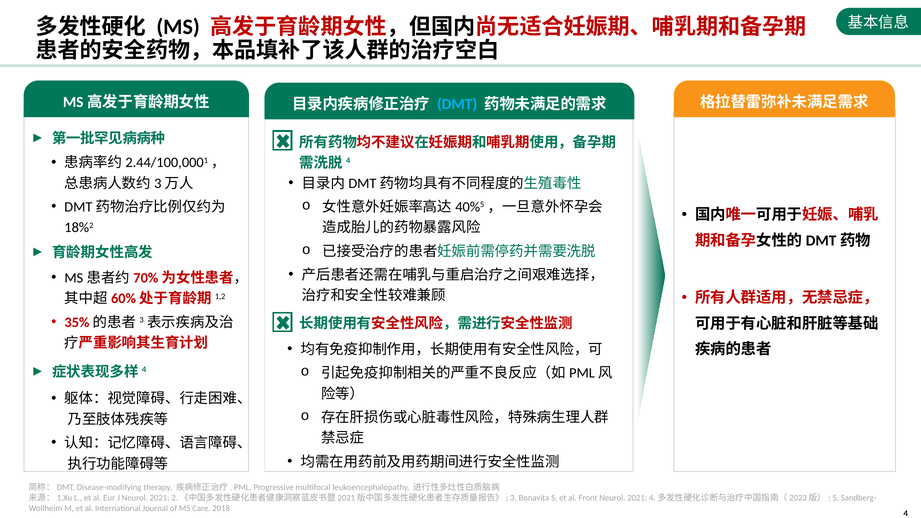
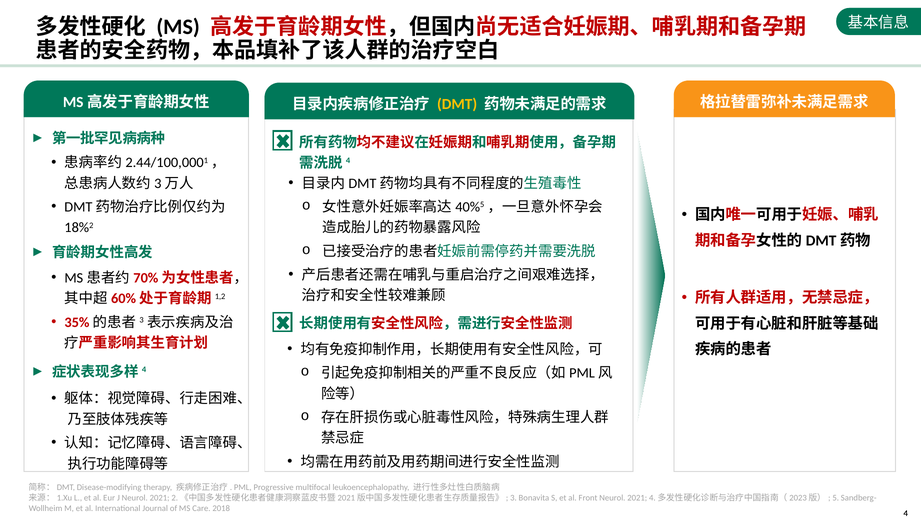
DMT colour: light blue -> yellow (457, 104)
